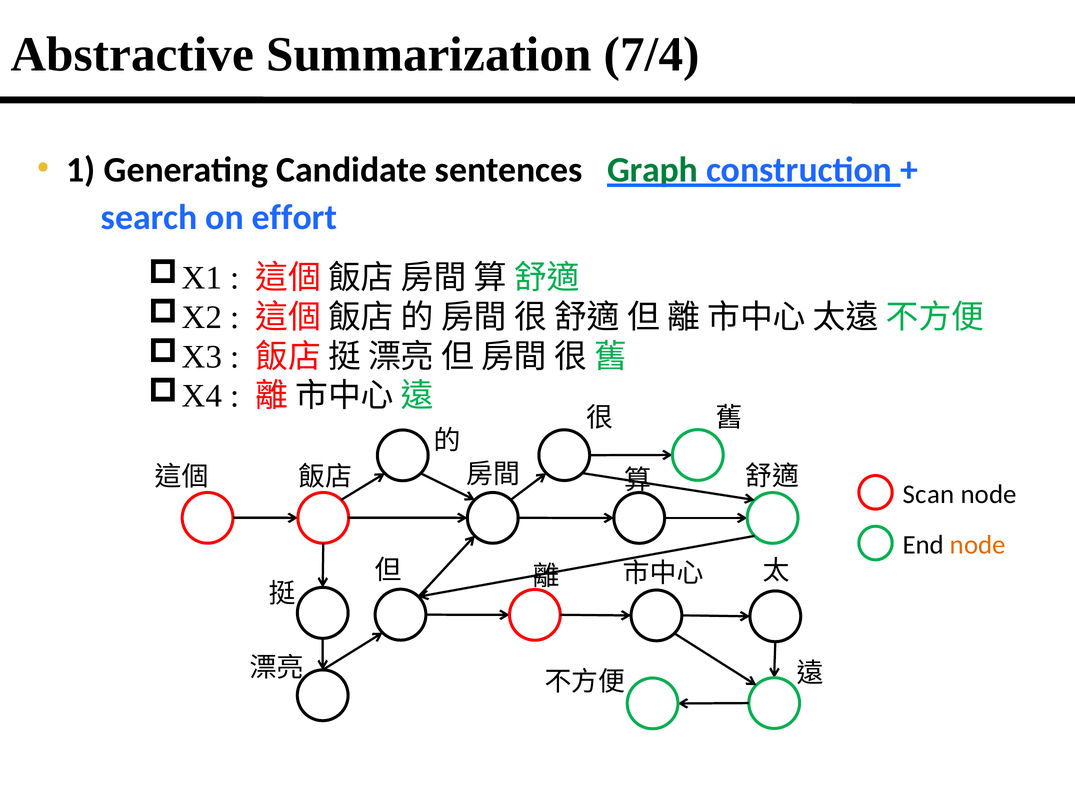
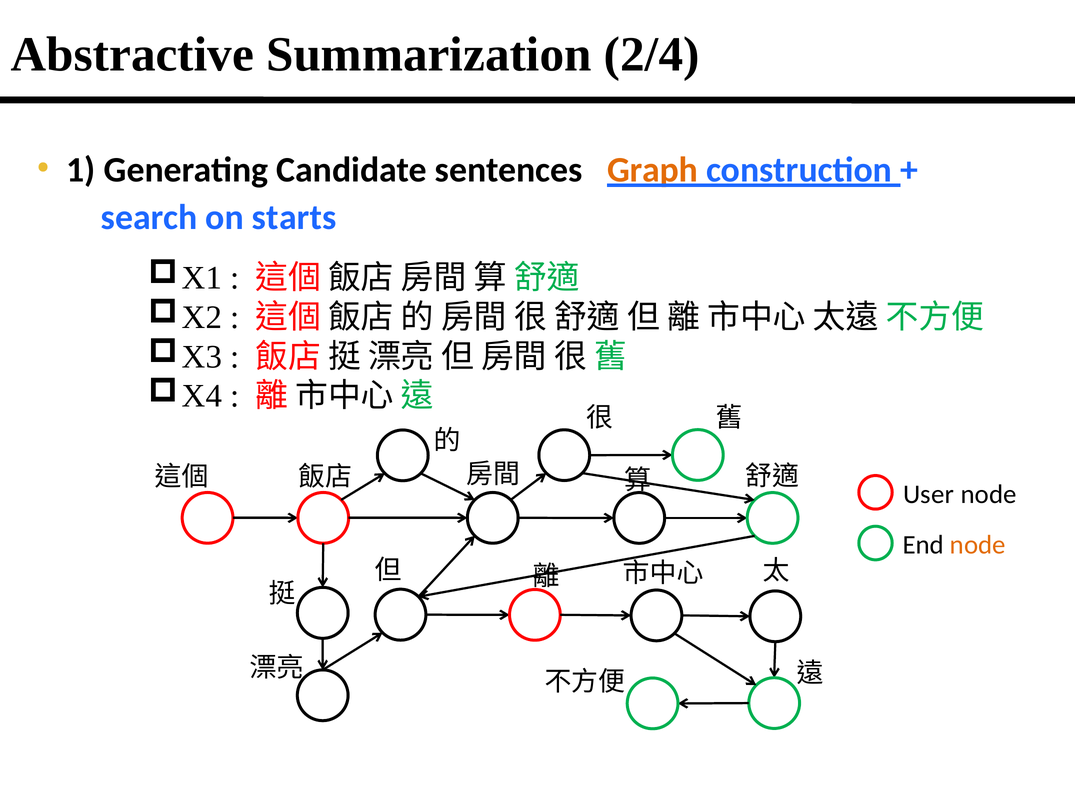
7/4: 7/4 -> 2/4 (652, 55)
Graph colour: green -> orange (653, 170)
effort: effort -> starts (294, 218)
Scan: Scan -> User (929, 494)
